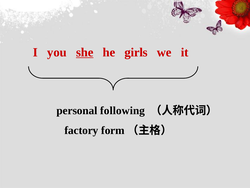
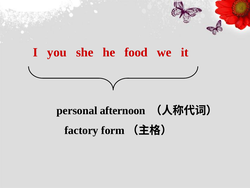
she underline: present -> none (85, 52)
girls: girls -> food (136, 52)
following: following -> afternoon (123, 110)
